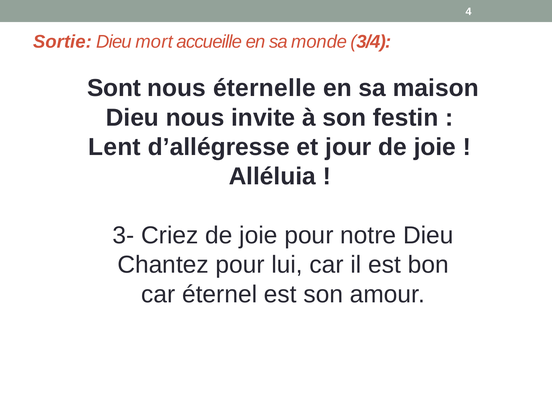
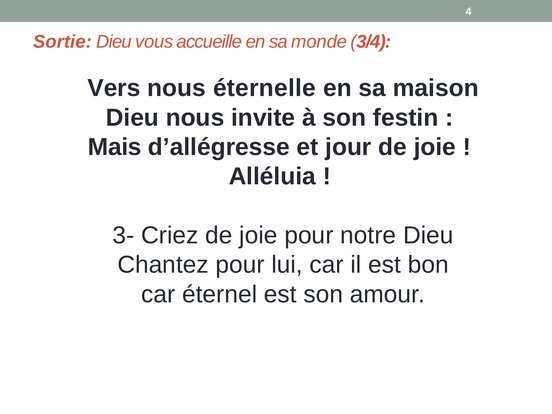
mort: mort -> vous (154, 42)
Sont: Sont -> Vers (114, 88)
Lent: Lent -> Mais (115, 147)
